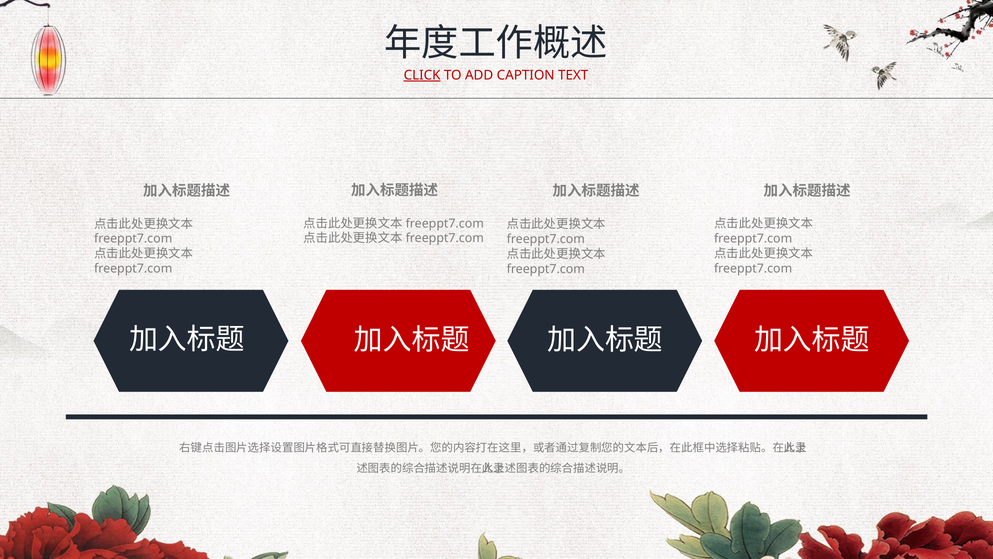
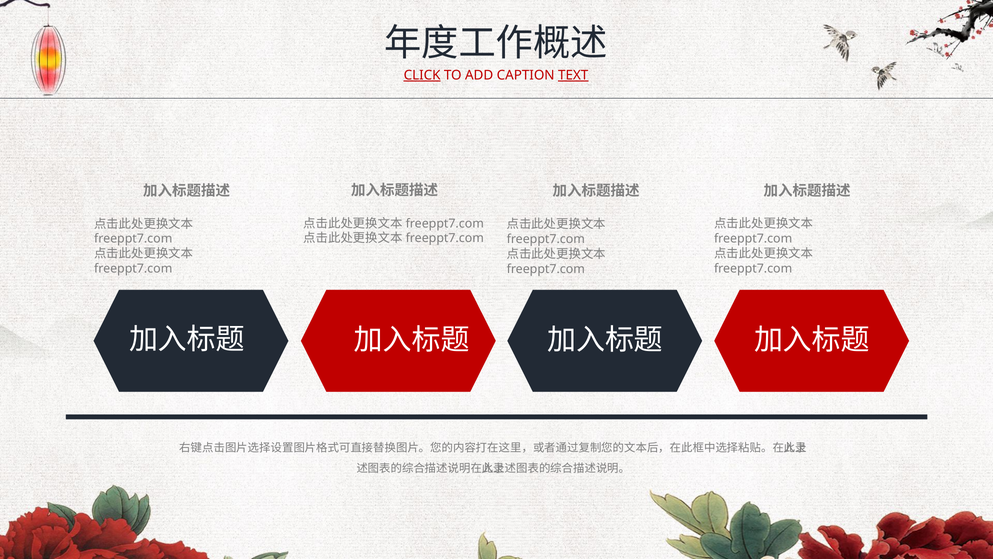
TEXT underline: none -> present (573, 75)
